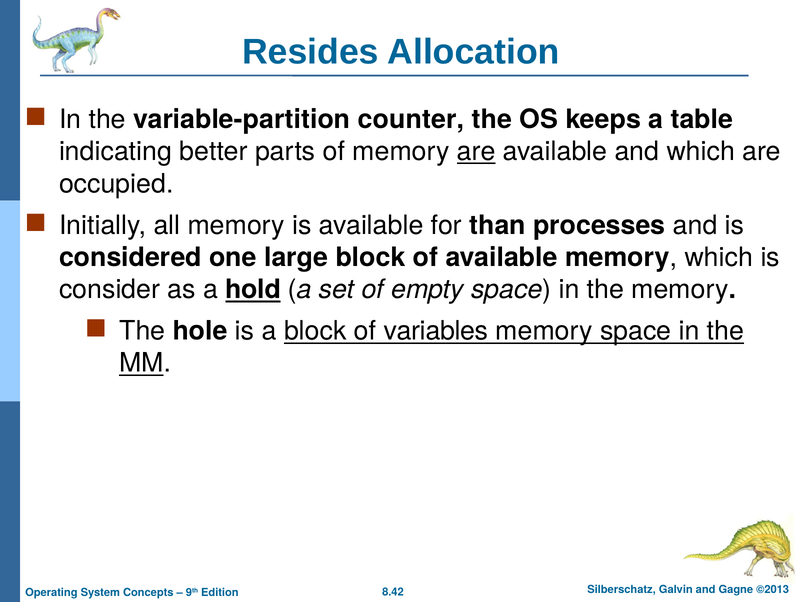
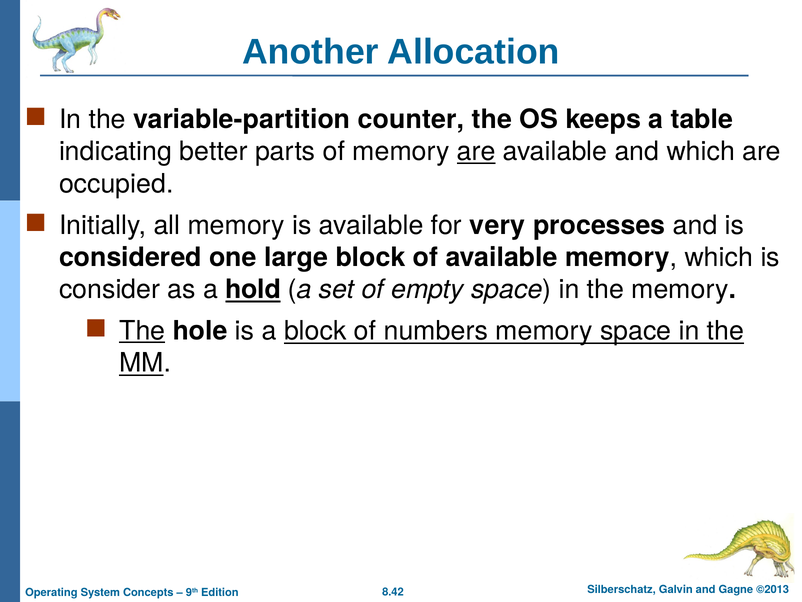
Resides: Resides -> Another (310, 52)
than: than -> very (497, 225)
The underline: none -> present (142, 331)
variables: variables -> numbers (436, 331)
